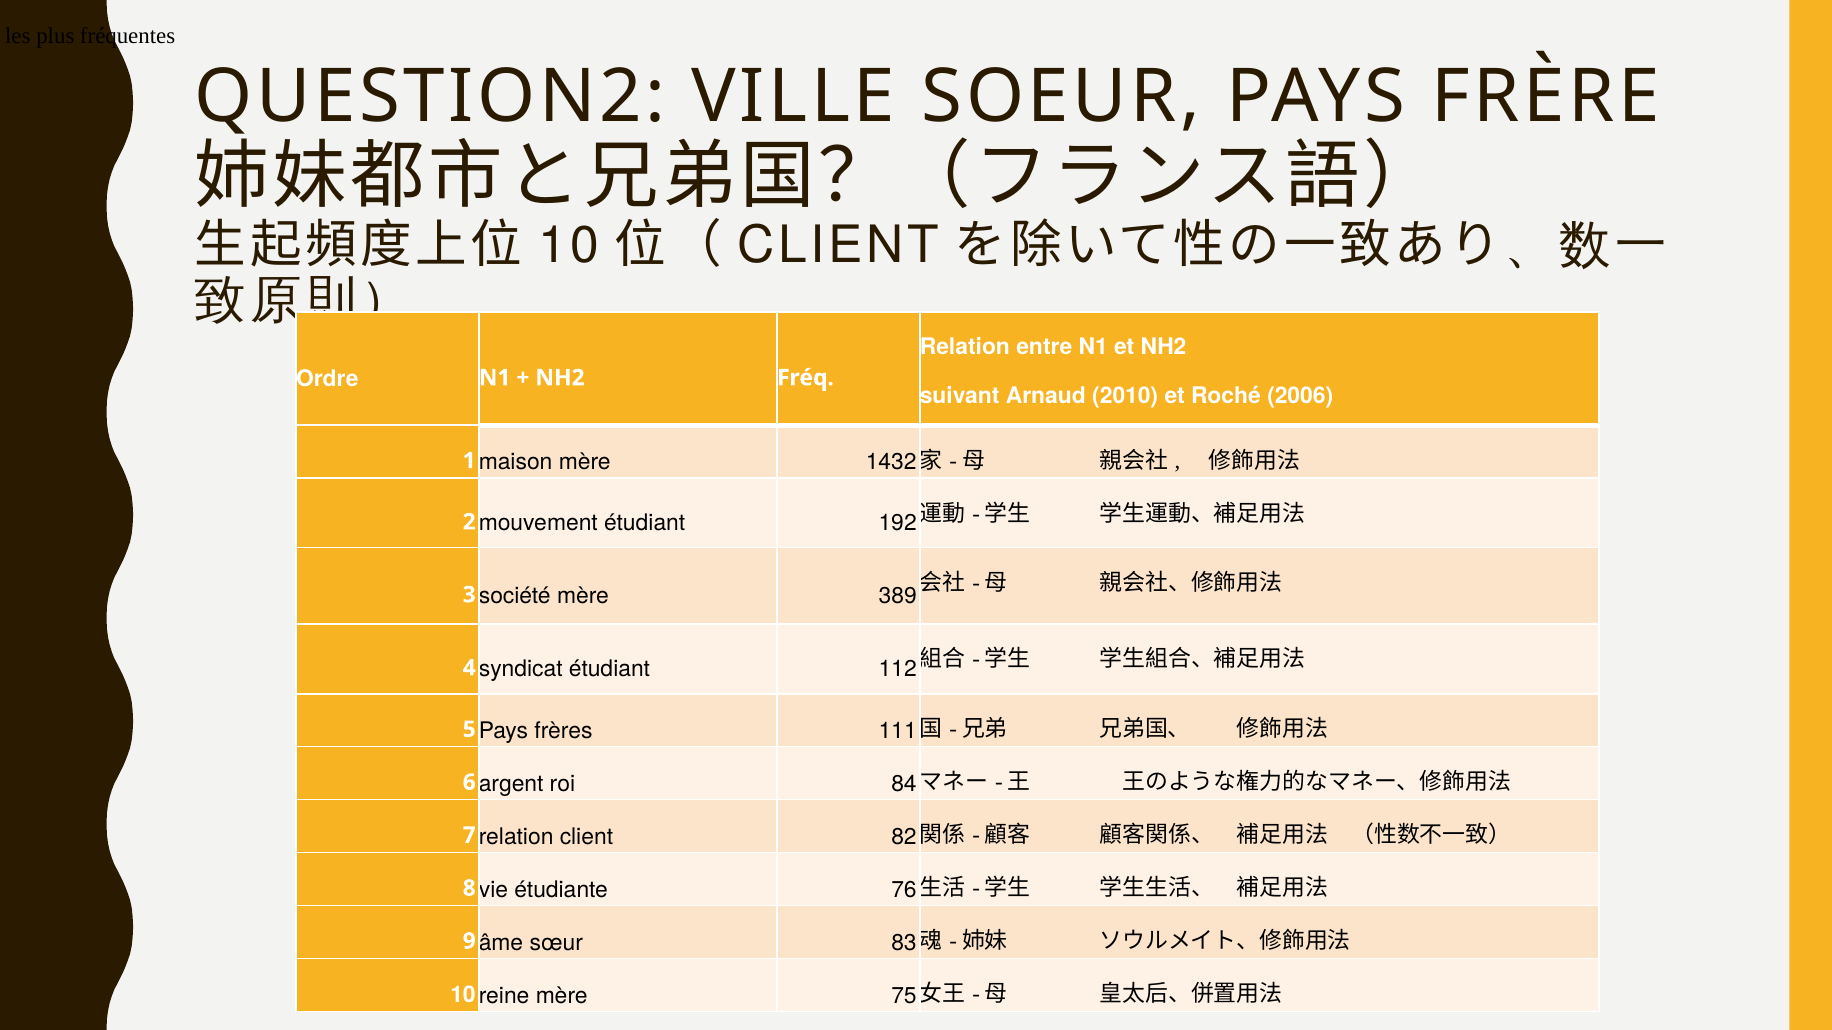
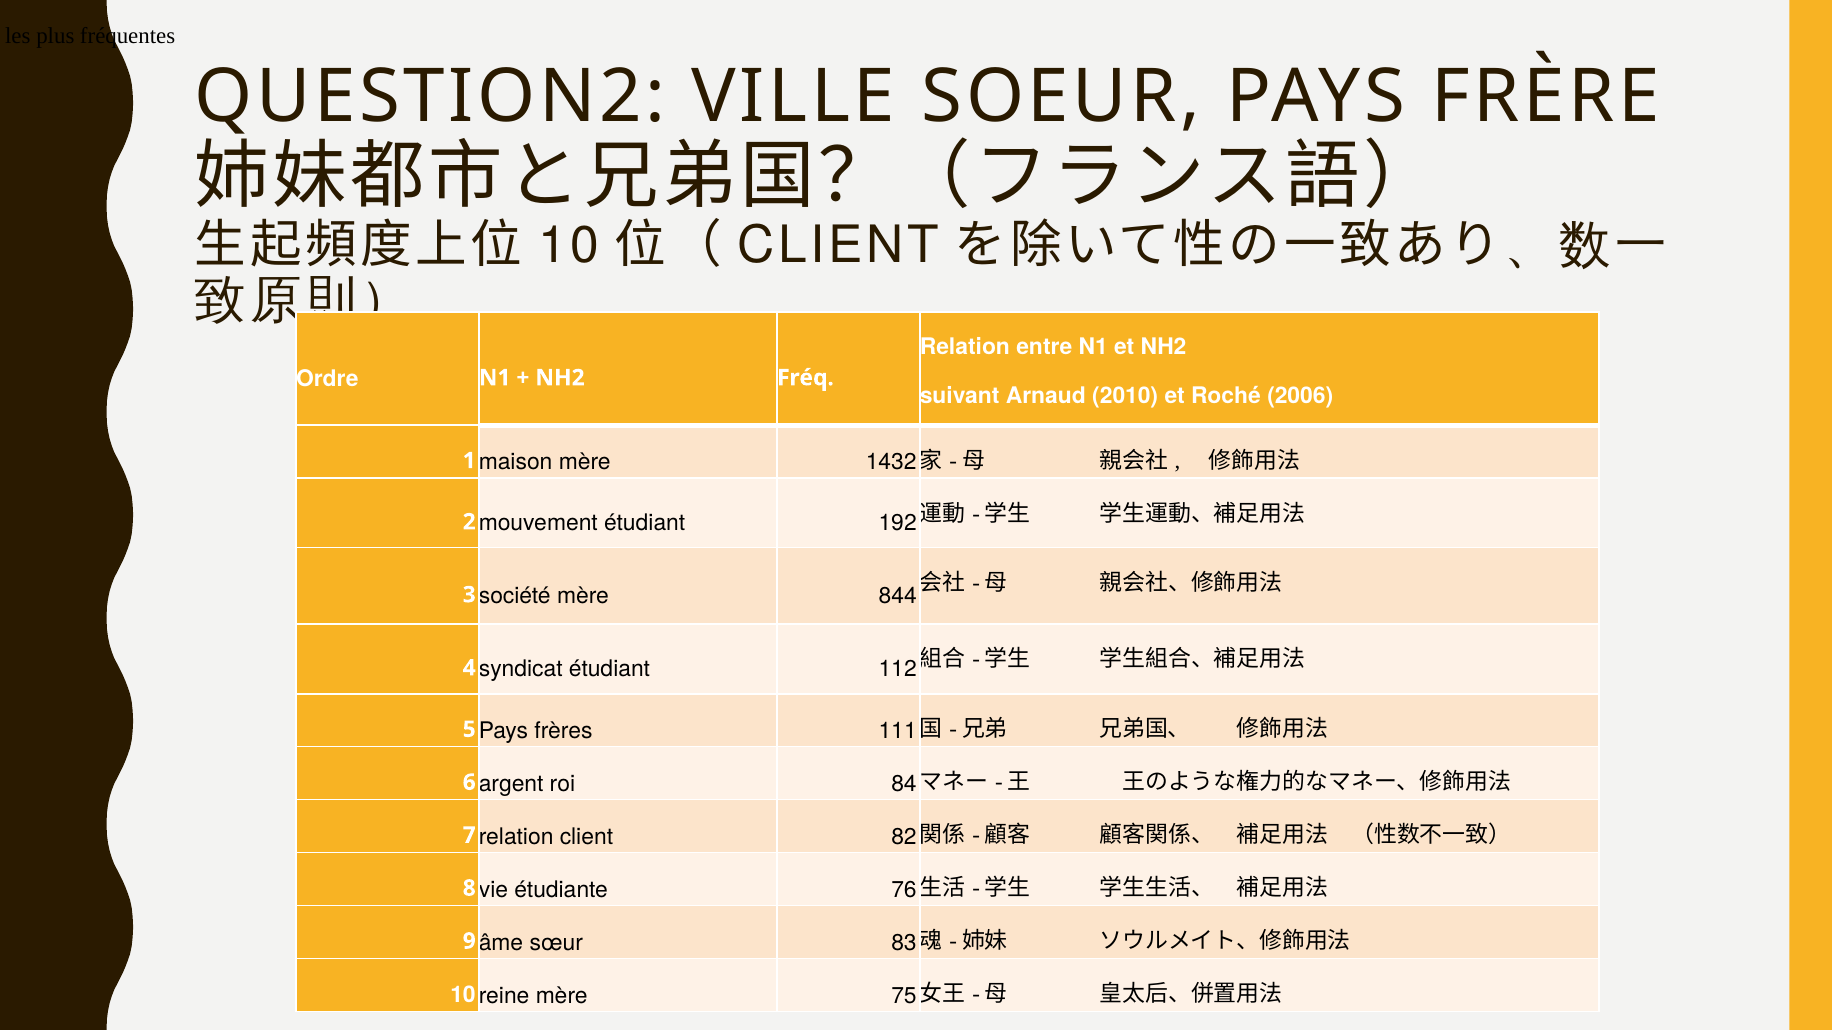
389: 389 -> 844 (898, 597)
